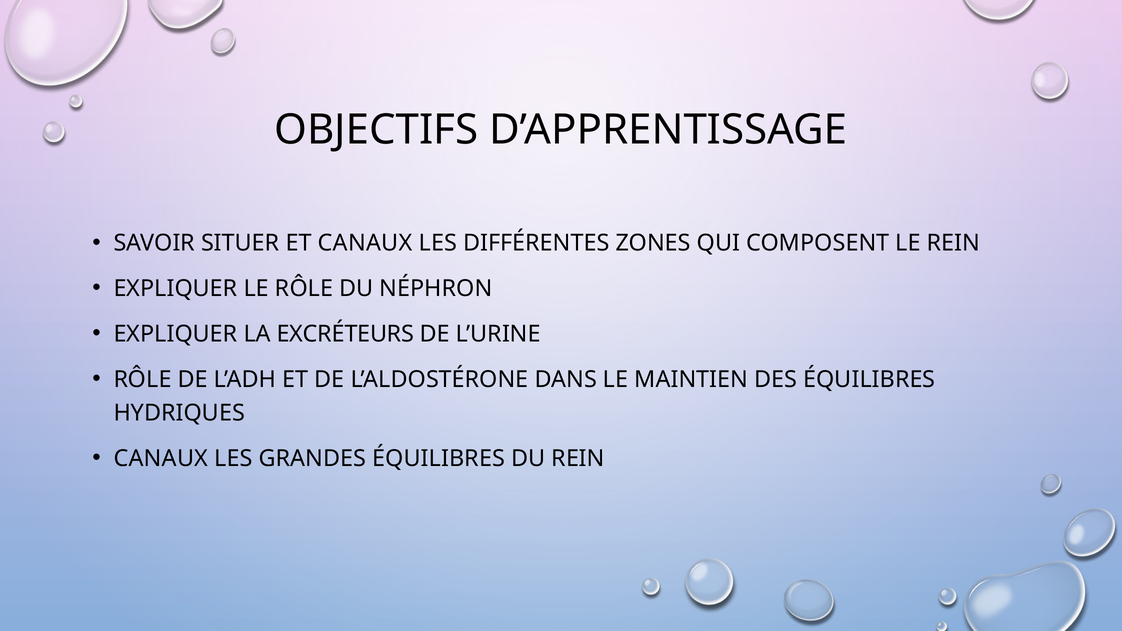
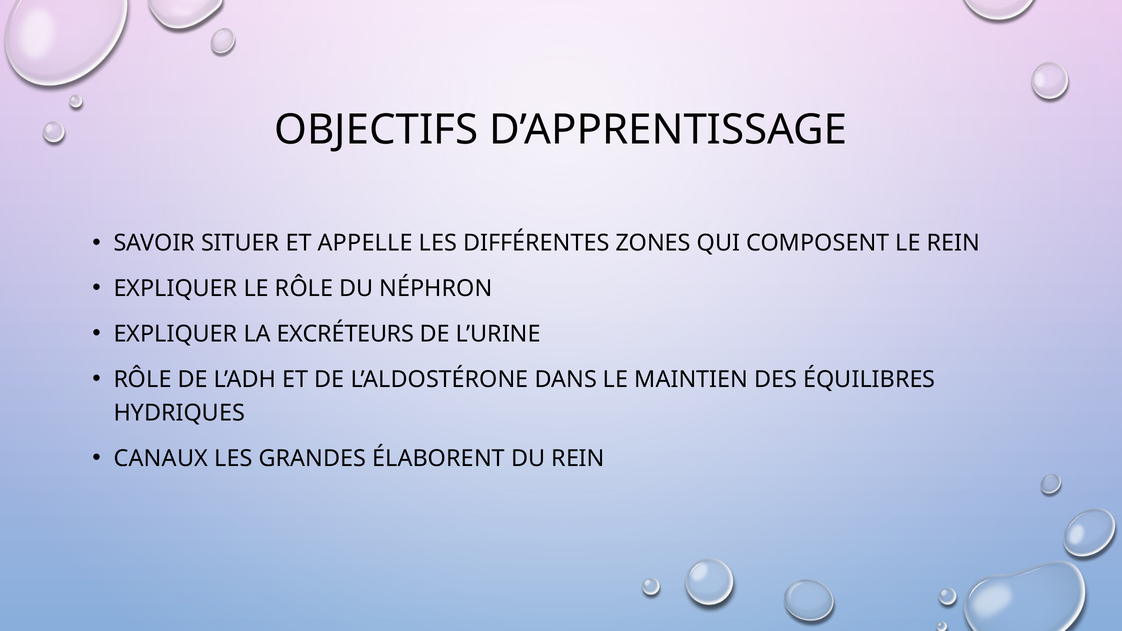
ET CANAUX: CANAUX -> APPELLE (365, 243)
GRANDES ÉQUILIBRES: ÉQUILIBRES -> ÉLABORENT (439, 458)
